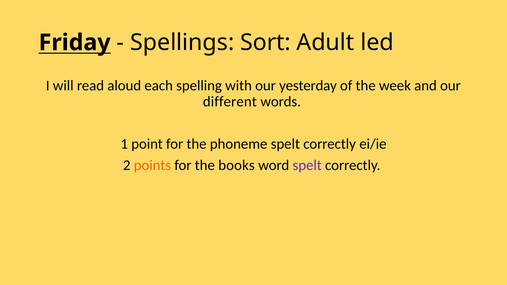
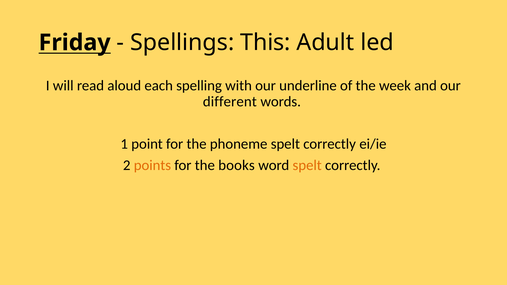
Sort: Sort -> This (265, 43)
yesterday: yesterday -> underline (308, 86)
spelt colour: purple -> orange (307, 165)
